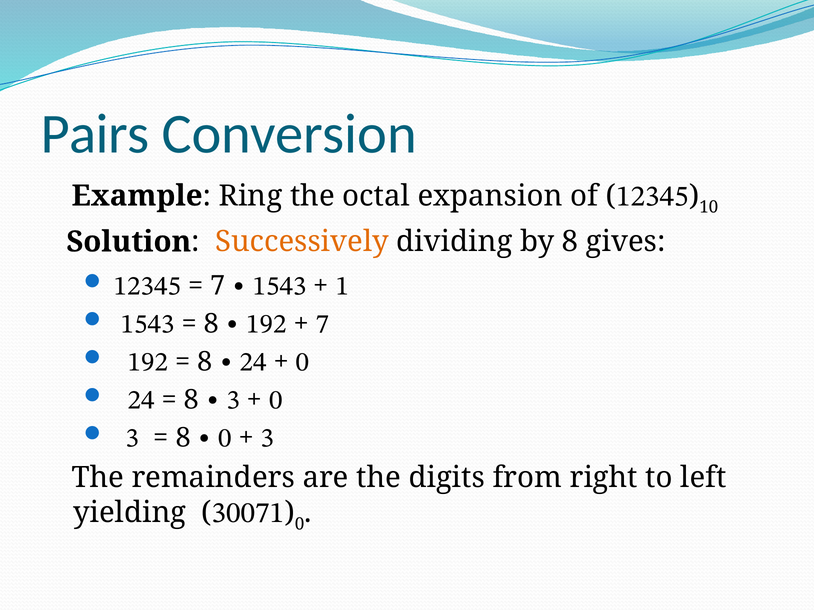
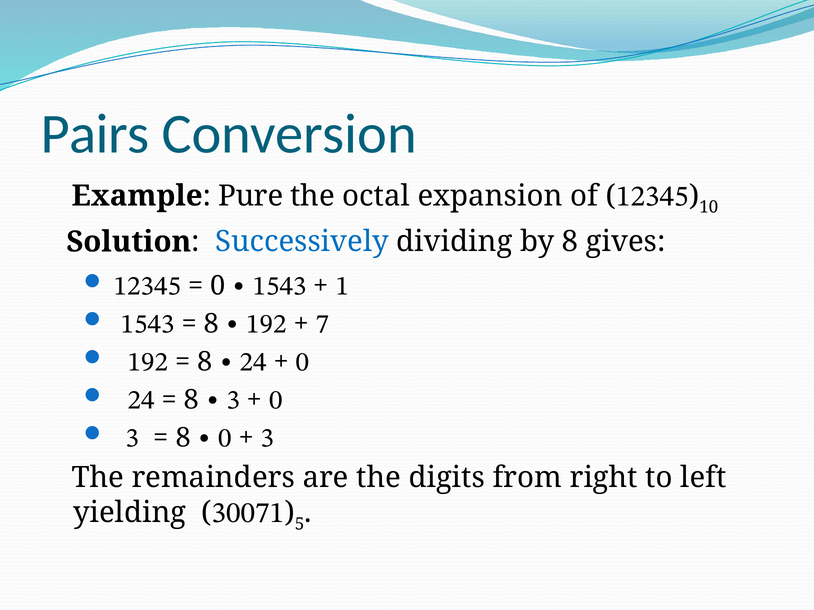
Ring: Ring -> Pure (251, 196)
Successively colour: orange -> blue (302, 242)
7: 7 -> 0 (218, 286)
0: 0 -> 5 (300, 525)
